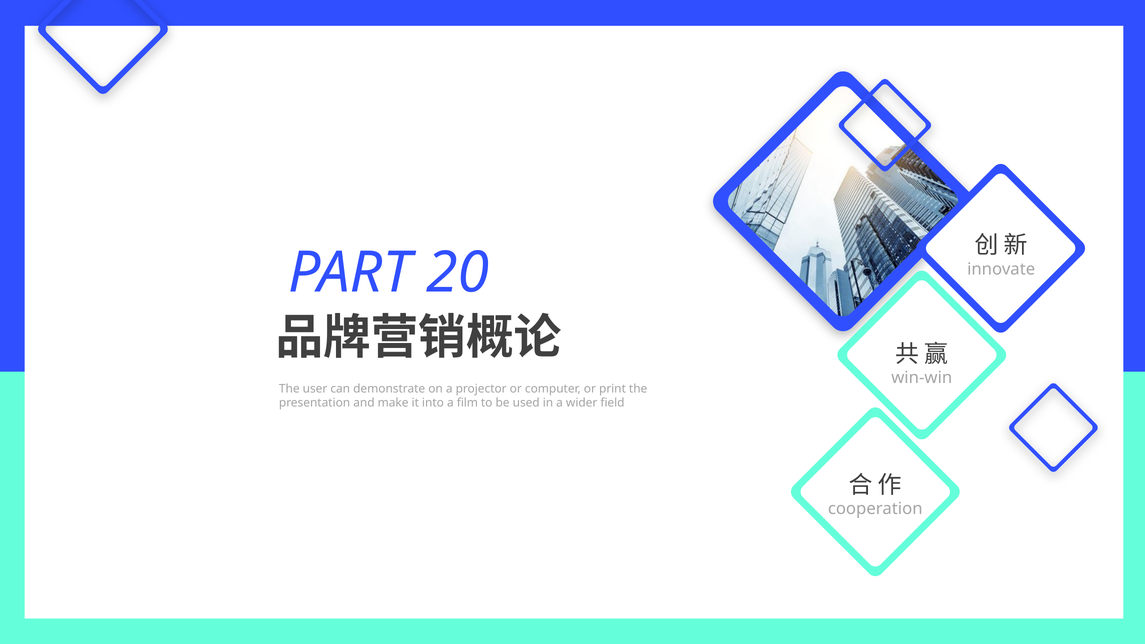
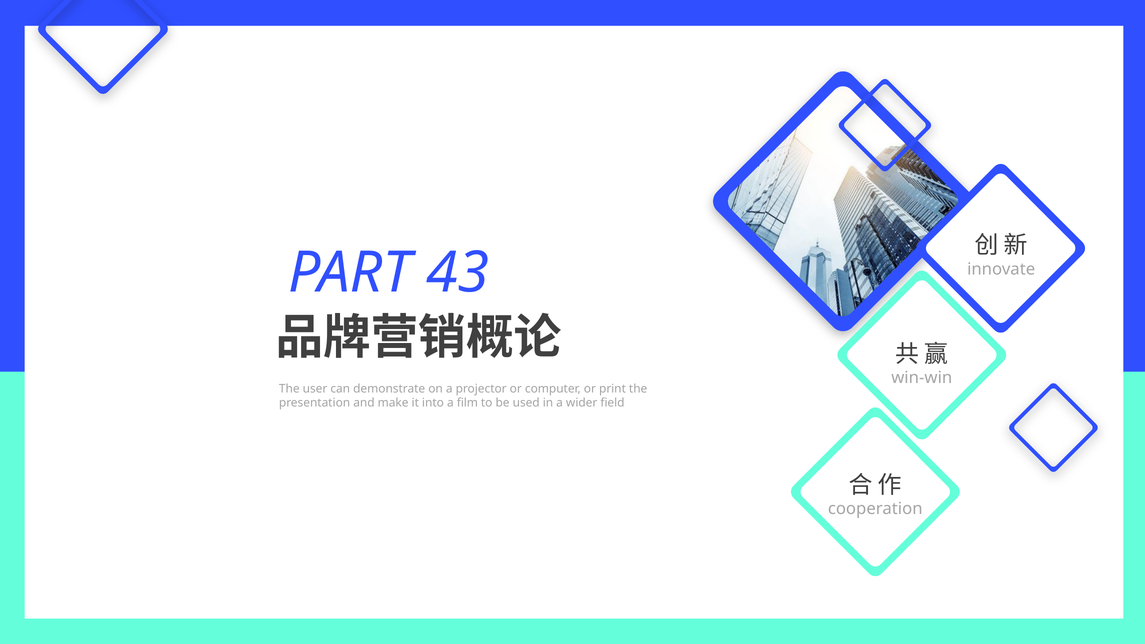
20: 20 -> 43 (458, 273)
